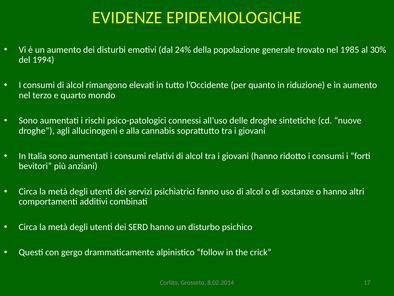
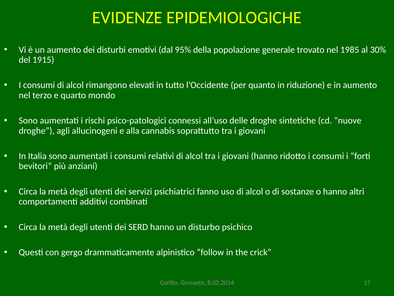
24%: 24% -> 95% (183, 50)
1994: 1994 -> 1915 (43, 60)
